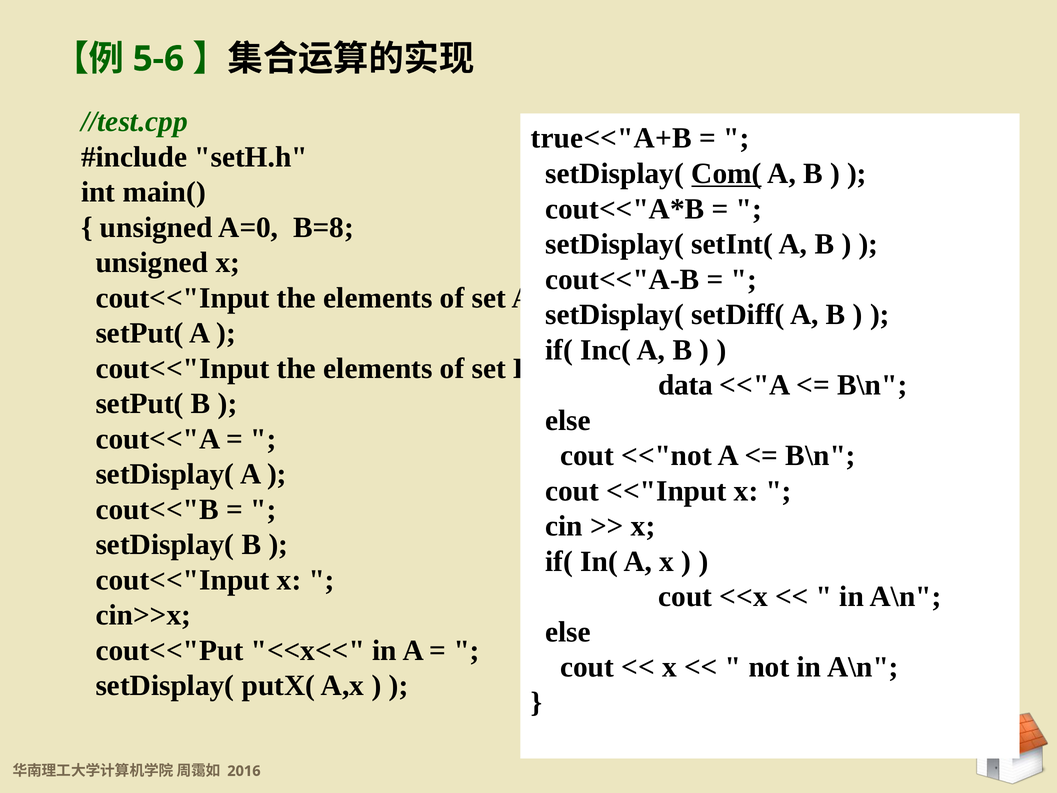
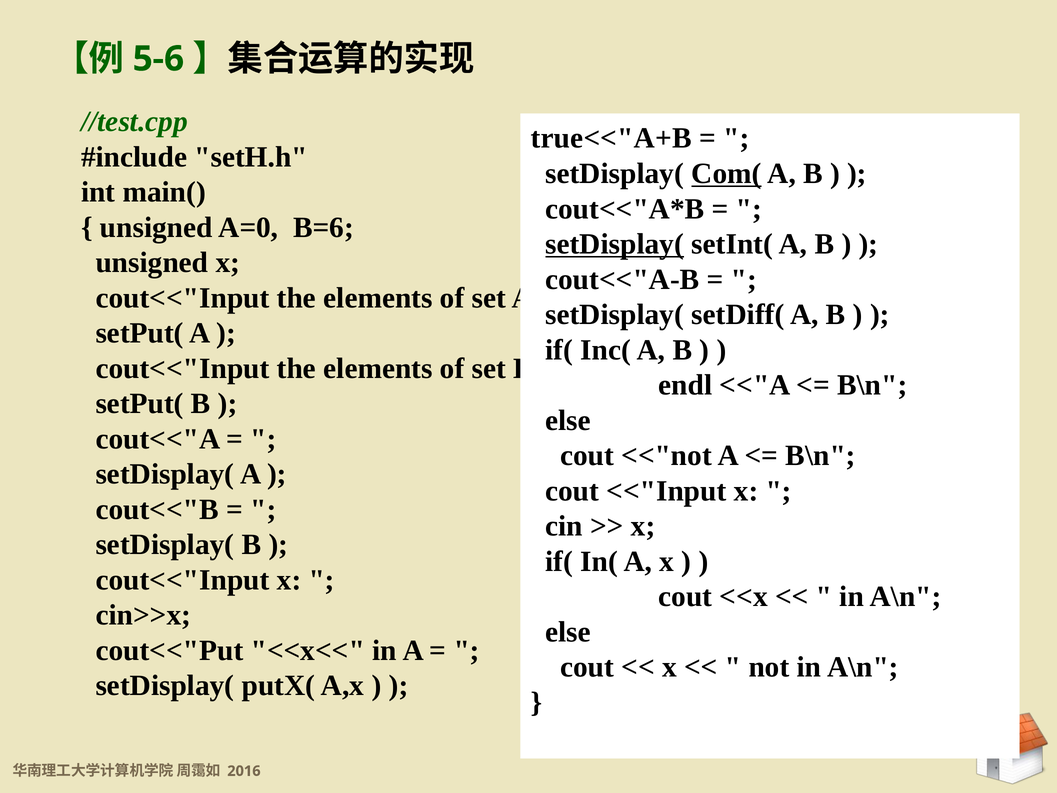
B=8: B=8 -> B=6 (323, 227)
setDisplay( underline: none -> present (615, 244)
data: data -> endl (685, 385)
